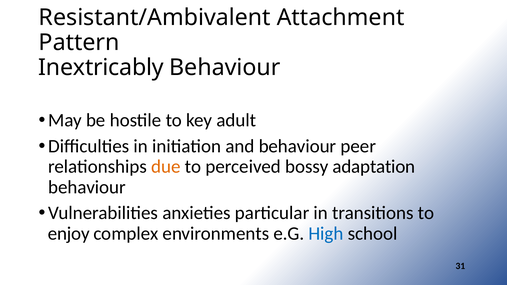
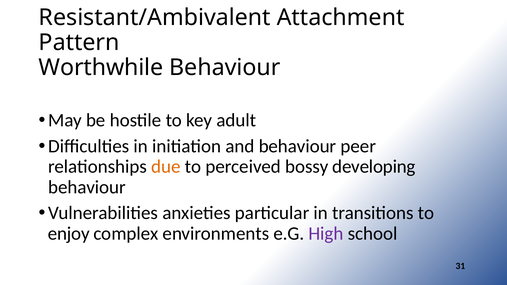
Inextricably: Inextricably -> Worthwhile (101, 68)
adaptation: adaptation -> developing (374, 167)
High colour: blue -> purple (326, 234)
